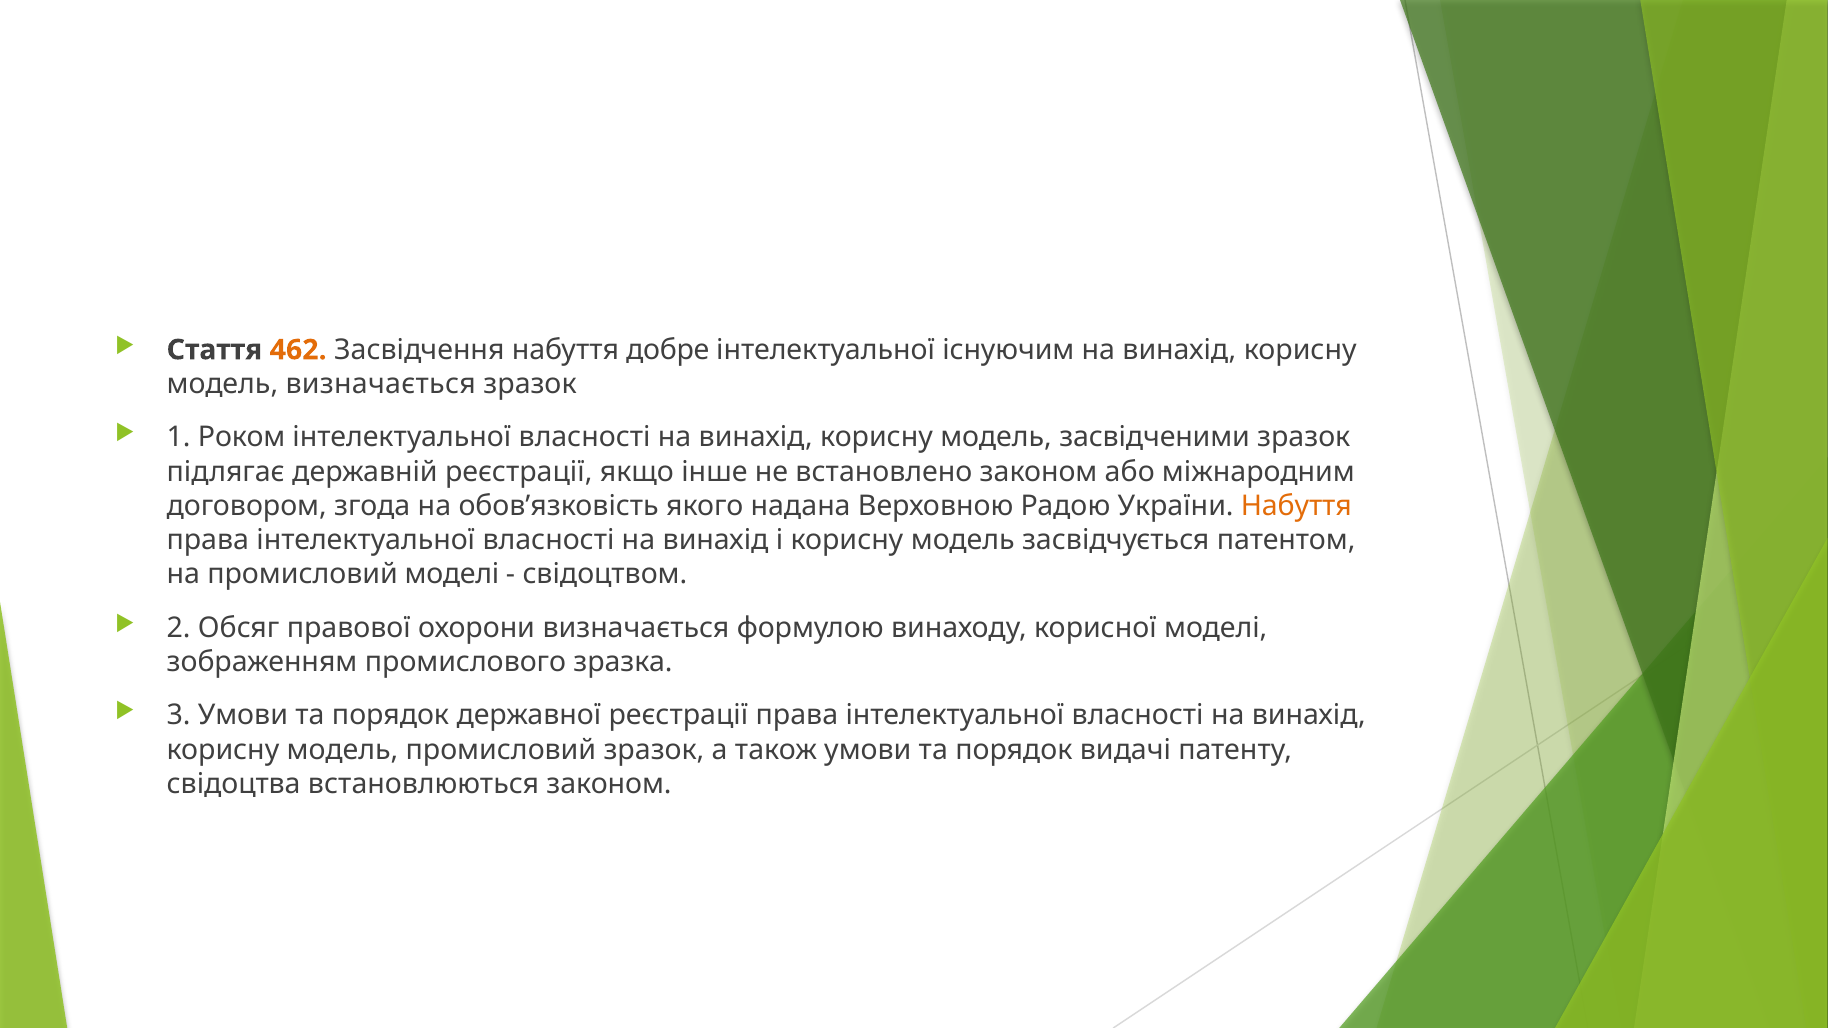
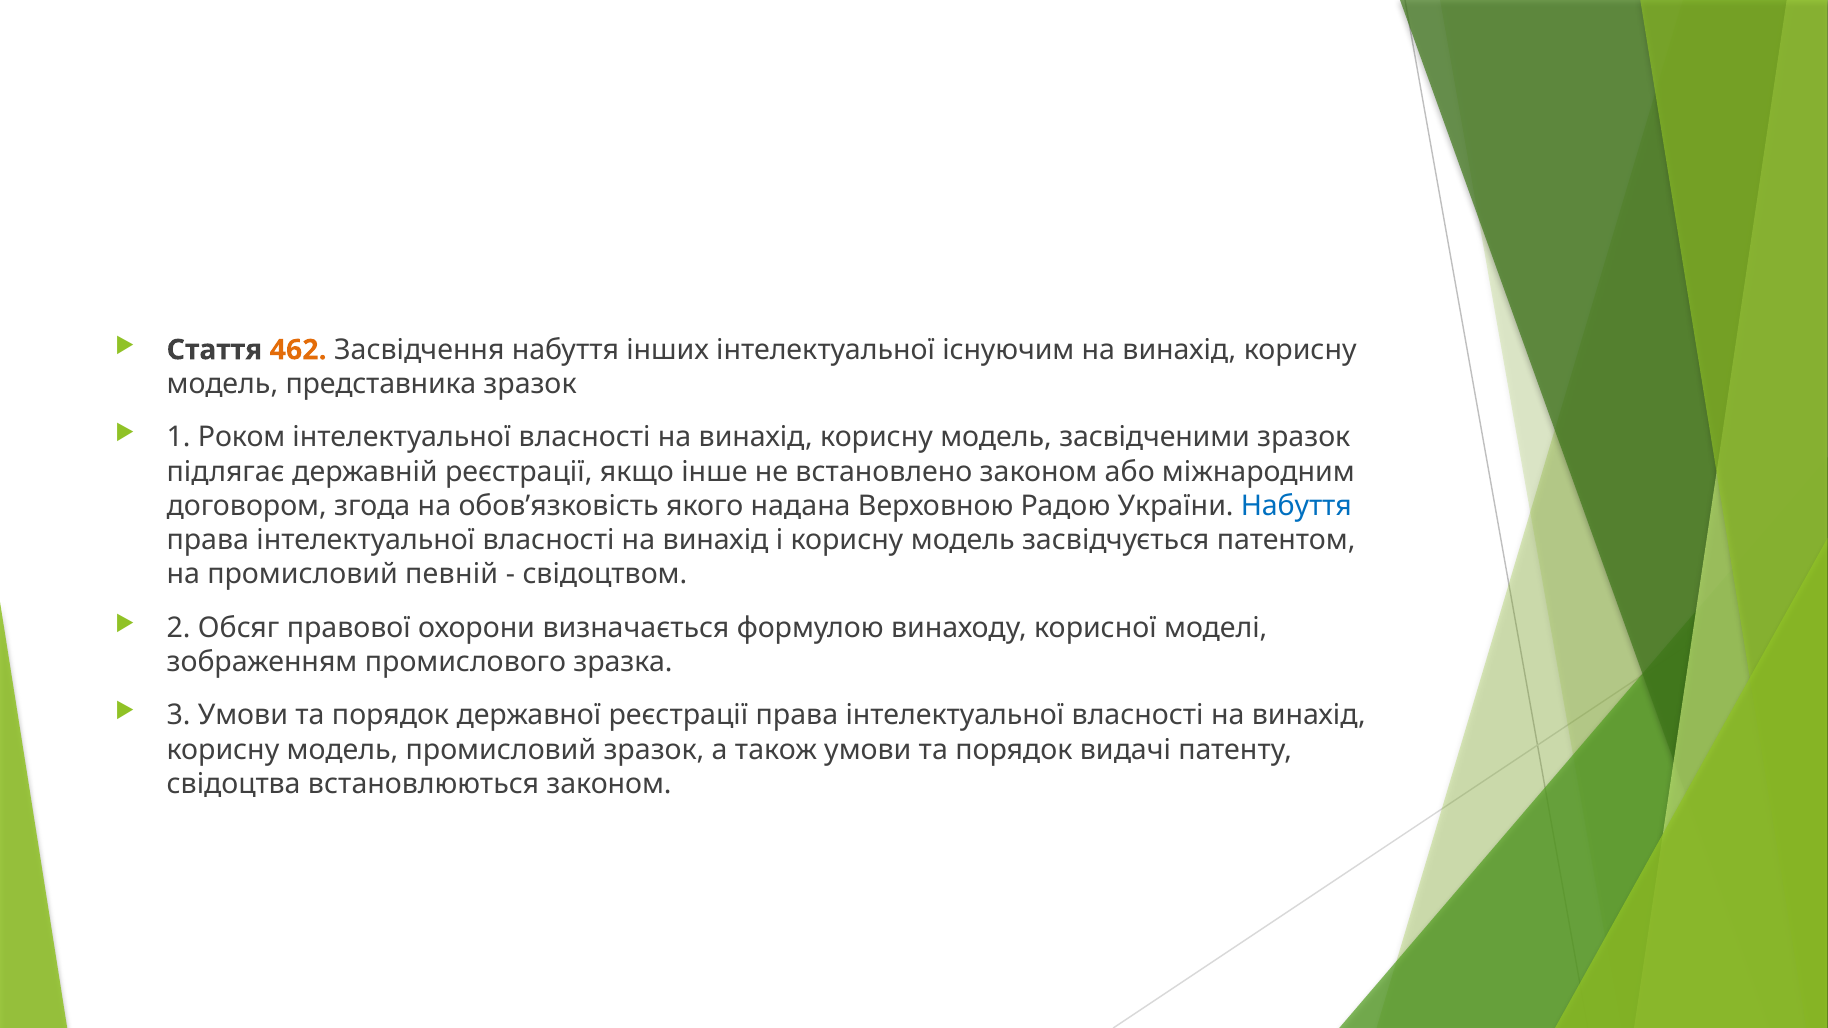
добре: добре -> інших (668, 350)
модель визначається: визначається -> представника (381, 384)
Набуття colour: orange -> blue (1296, 506)
промисловий моделі: моделі -> певній (452, 575)
